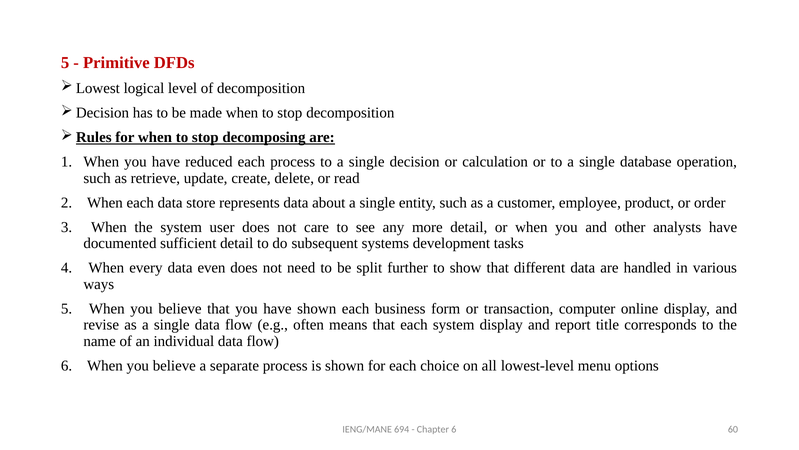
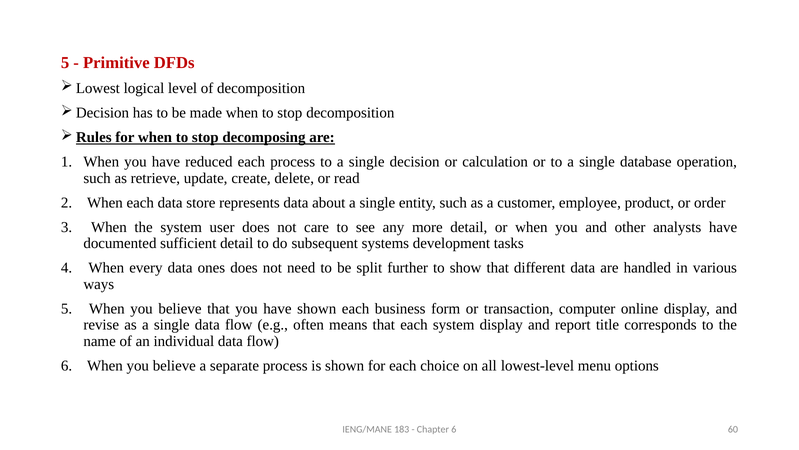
even: even -> ones (211, 268)
694: 694 -> 183 (402, 429)
